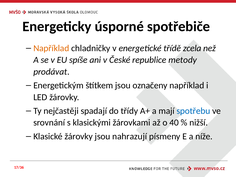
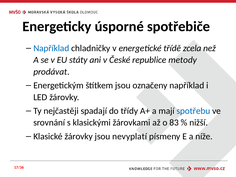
Například colour: orange -> blue (51, 48)
spíše: spíše -> státy (78, 60)
40: 40 -> 83 (174, 123)
nahrazují: nahrazují -> nevyplatí (130, 136)
